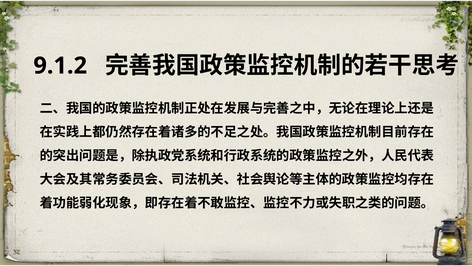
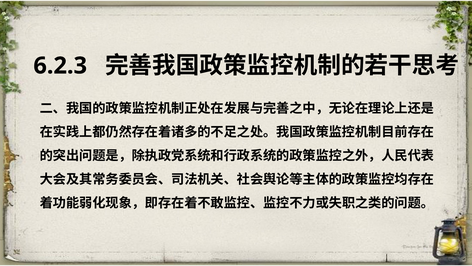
9.1.2: 9.1.2 -> 6.2.3 (60, 66)
